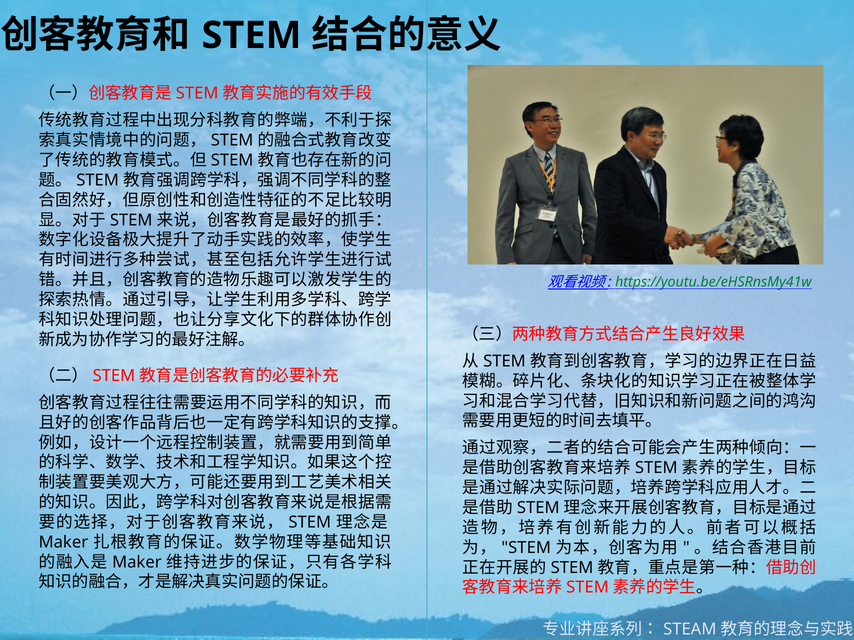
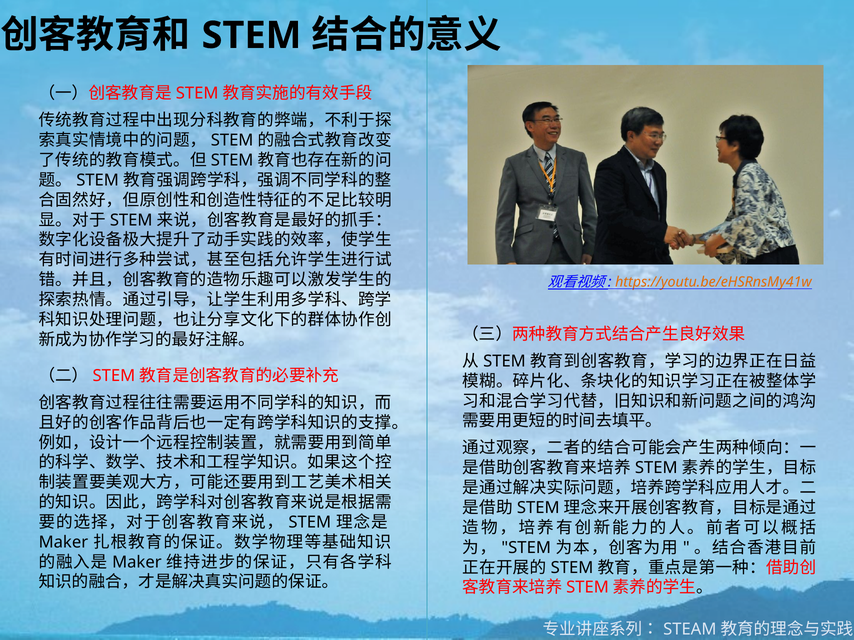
https://youtu.be/eHSRnsMy41w colour: green -> orange (713, 282)
